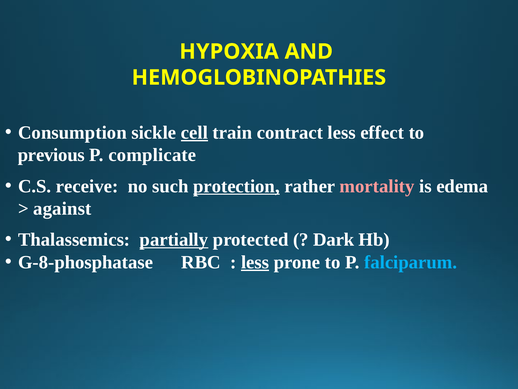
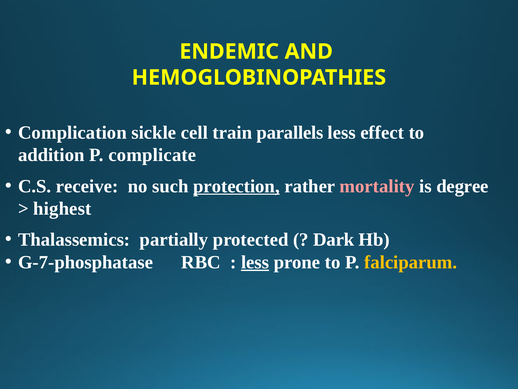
HYPOXIA: HYPOXIA -> ENDEMIC (229, 52)
Consumption: Consumption -> Complication (72, 132)
cell underline: present -> none (194, 132)
contract: contract -> parallels (290, 132)
previous: previous -> addition (51, 155)
edema: edema -> degree (462, 186)
against: against -> highest (62, 208)
partially underline: present -> none (174, 239)
G-8-phosphatase: G-8-phosphatase -> G-7-phosphatase (86, 262)
falciparum colour: light blue -> yellow (411, 262)
